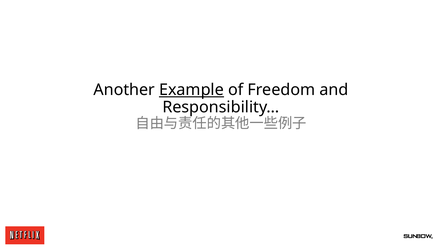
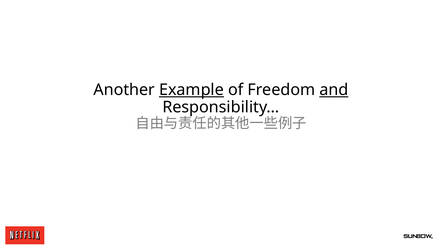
and underline: none -> present (334, 90)
